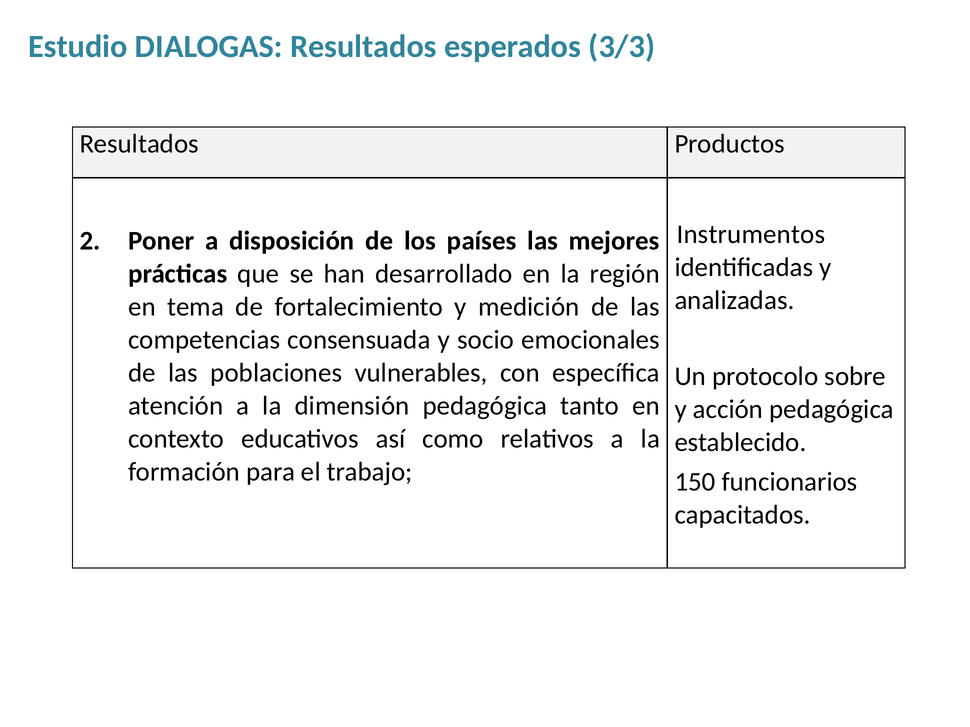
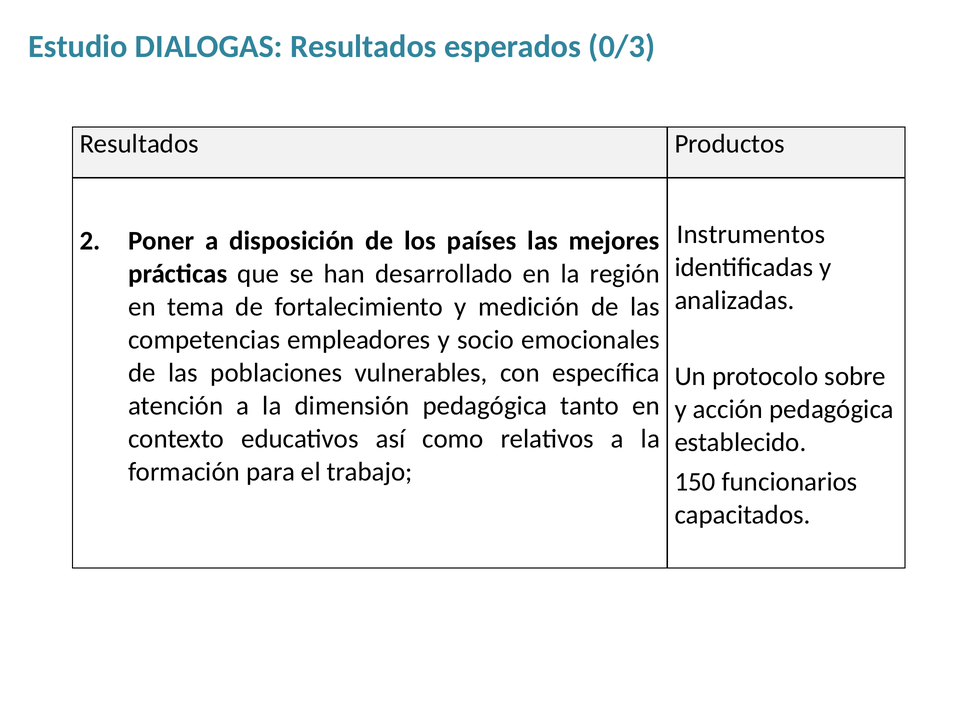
3/3: 3/3 -> 0/3 (622, 46)
consensuada: consensuada -> empleadores (359, 340)
